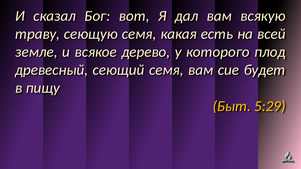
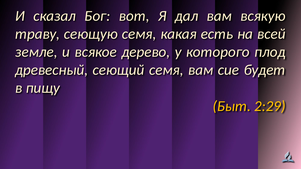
5:29: 5:29 -> 2:29 (270, 106)
